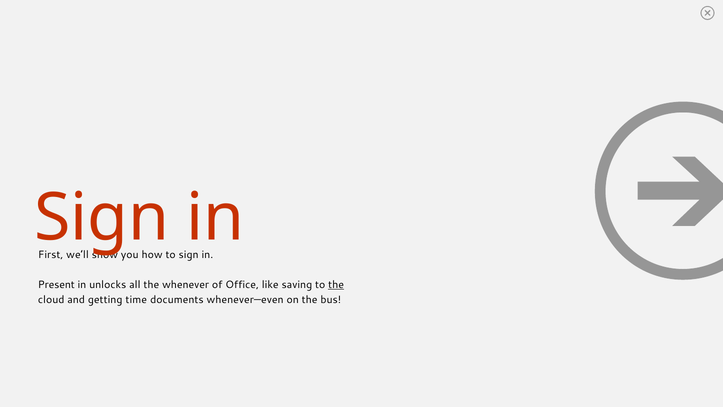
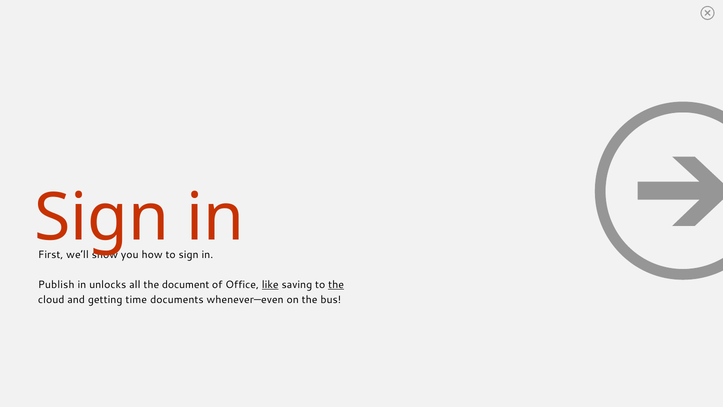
Present: Present -> Publish (56, 285)
whenever: whenever -> document (186, 285)
like underline: none -> present (270, 285)
